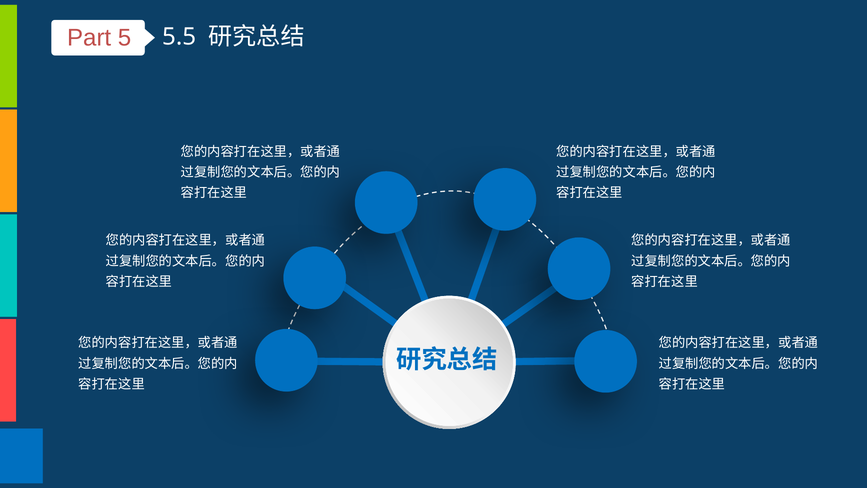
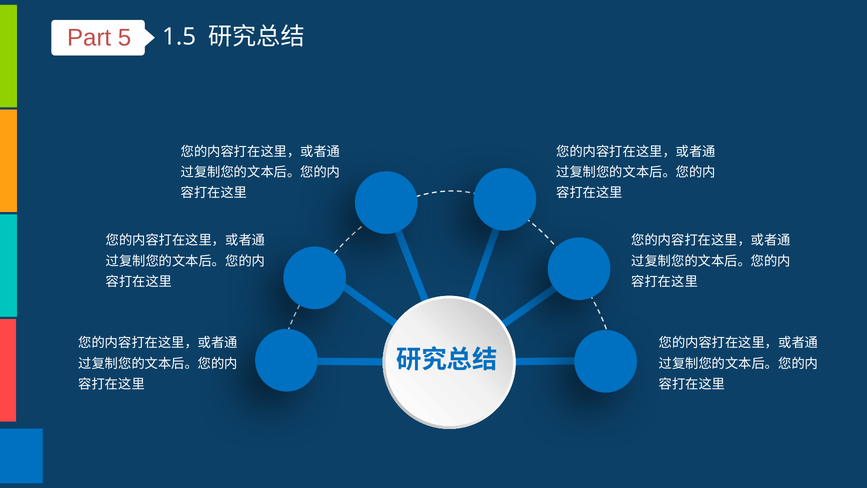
5.5: 5.5 -> 1.5 (179, 37)
